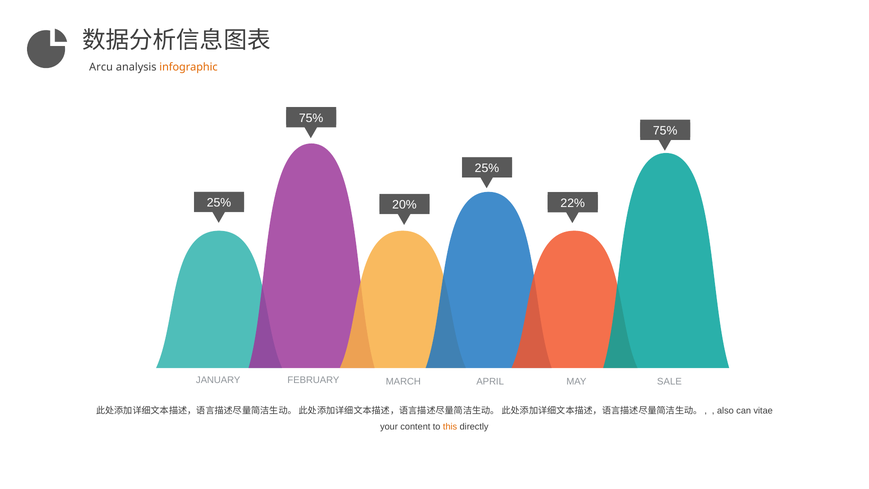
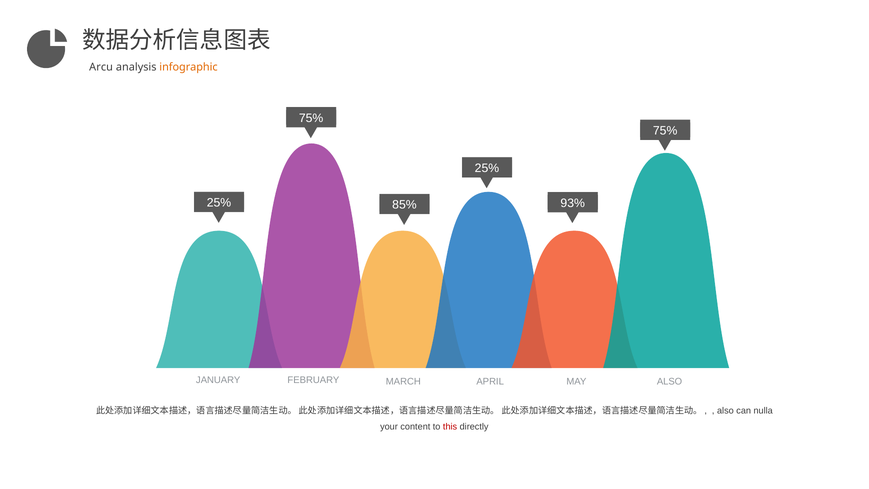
22%: 22% -> 93% (573, 203)
20%: 20% -> 85% (404, 205)
MAY SALE: SALE -> ALSO (670, 381)
vitae: vitae -> nulla (763, 410)
this colour: orange -> red (450, 427)
